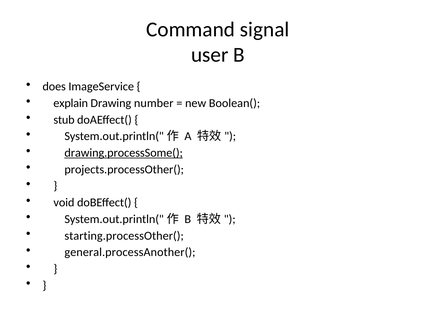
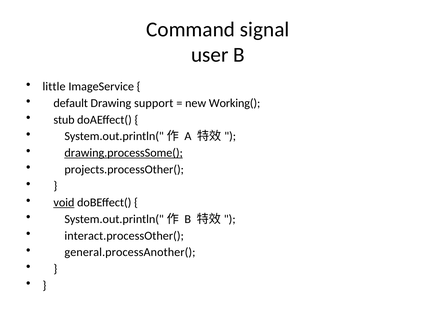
does: does -> little (54, 87)
explain: explain -> default (71, 103)
number: number -> support (154, 103)
Boolean(: Boolean( -> Working( (235, 103)
void underline: none -> present (64, 203)
starting.processOther(: starting.processOther( -> interact.processOther( (124, 236)
